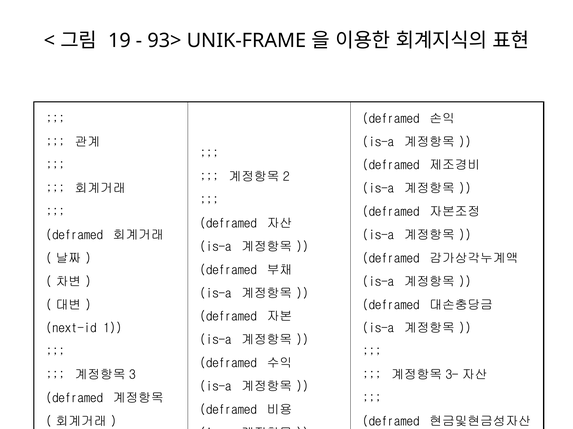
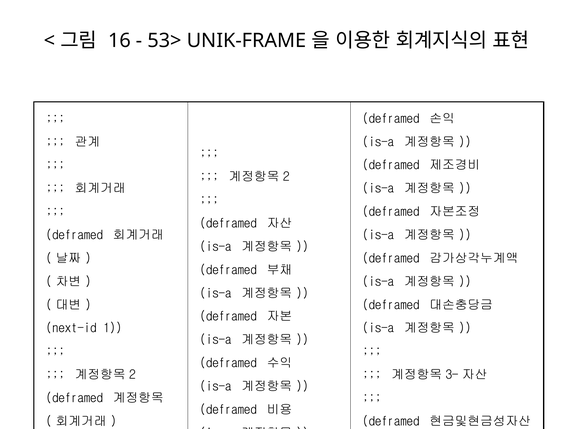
19: 19 -> 16 (119, 41)
93>: 93> -> 53> (165, 41)
3: 3 -> 2 (132, 375)
